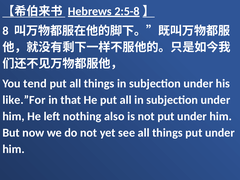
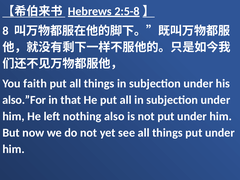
tend: tend -> faith (35, 84)
like.”For: like.”For -> also.”For (24, 100)
